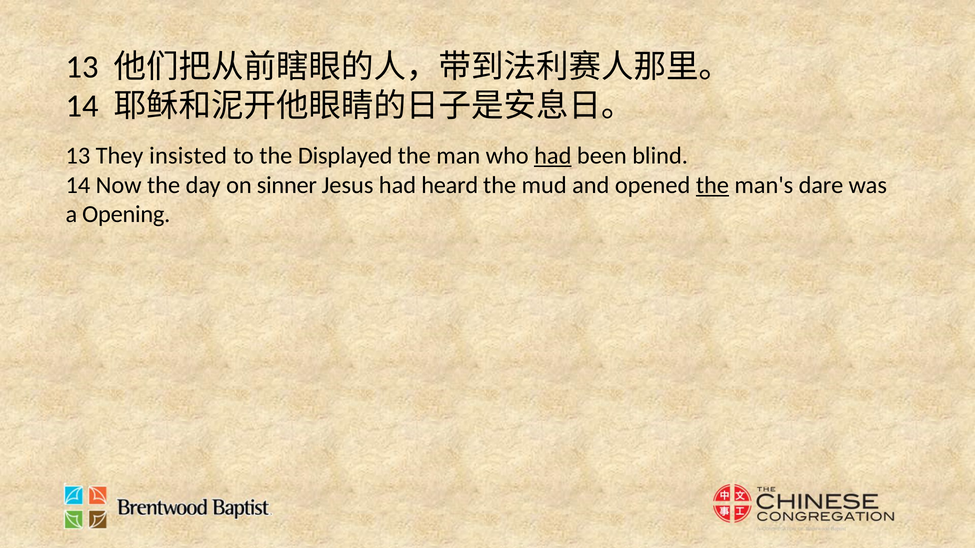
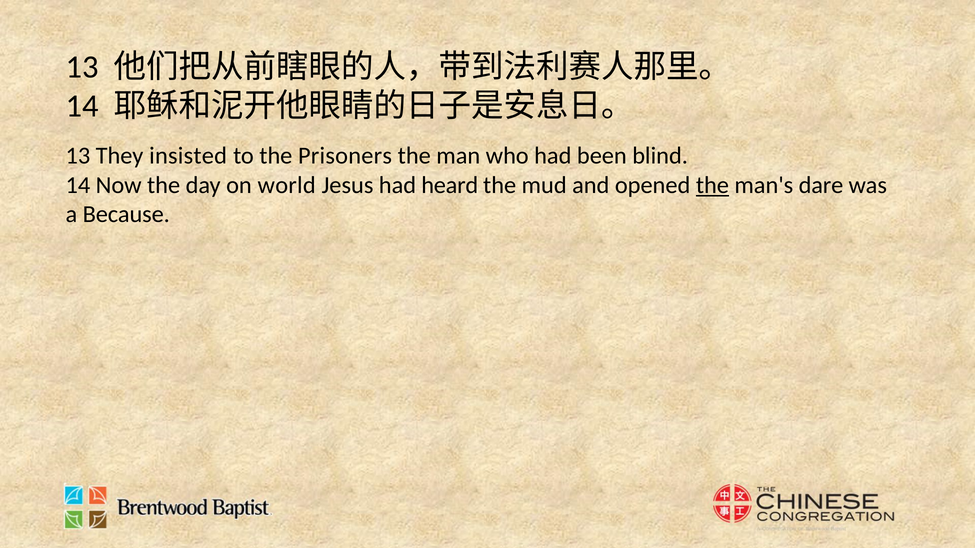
Displayed: Displayed -> Prisoners (345, 156)
had underline: present -> none (553, 156)
sinner: sinner -> world (287, 185)
Opening: Opening -> Because (126, 215)
